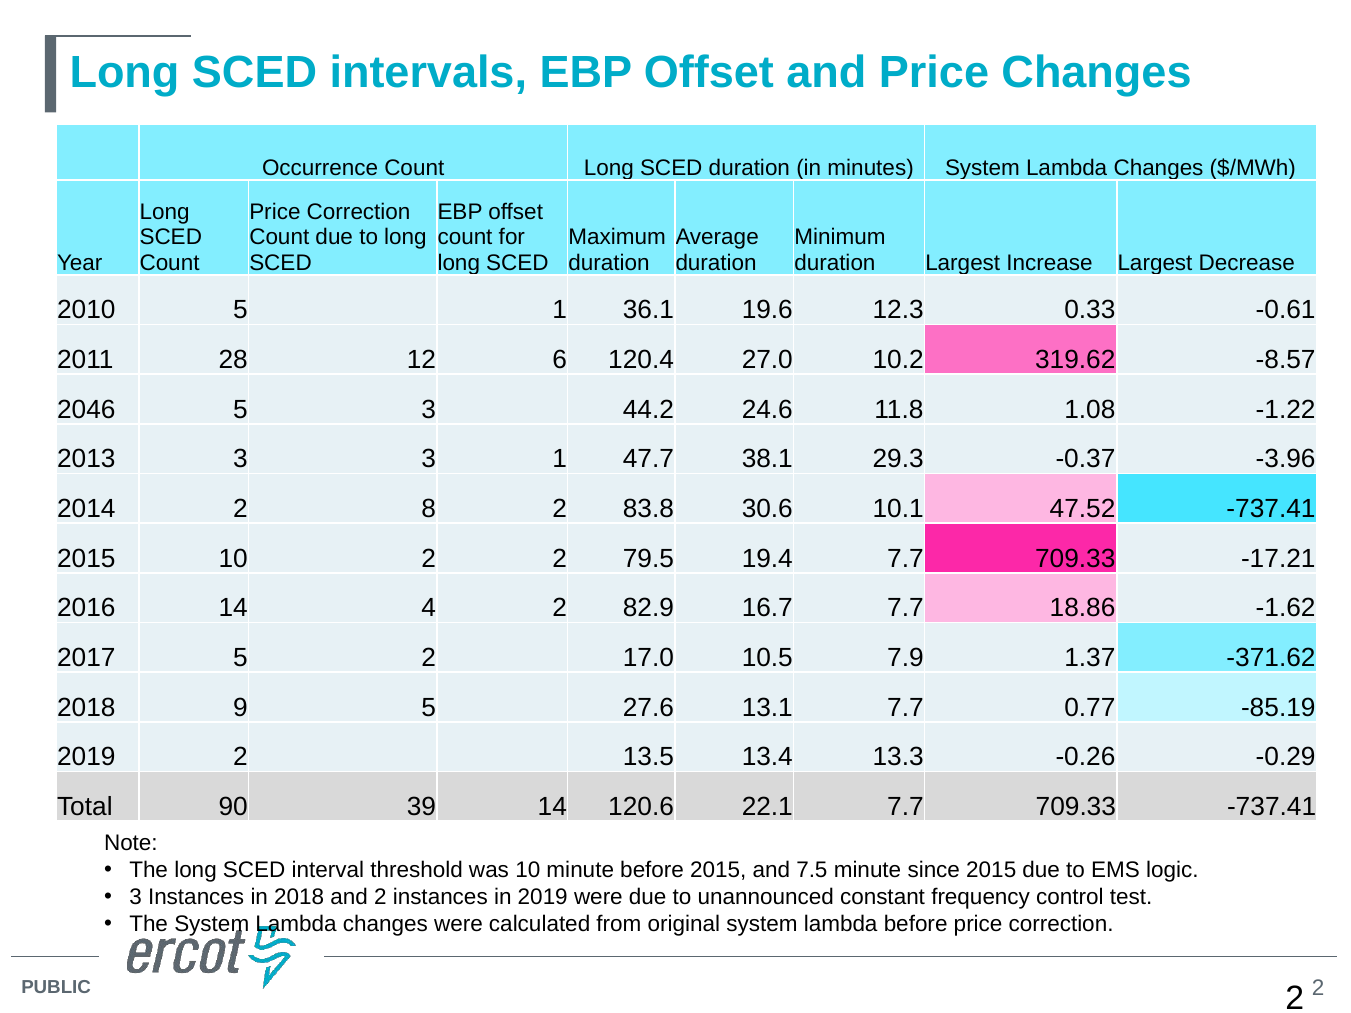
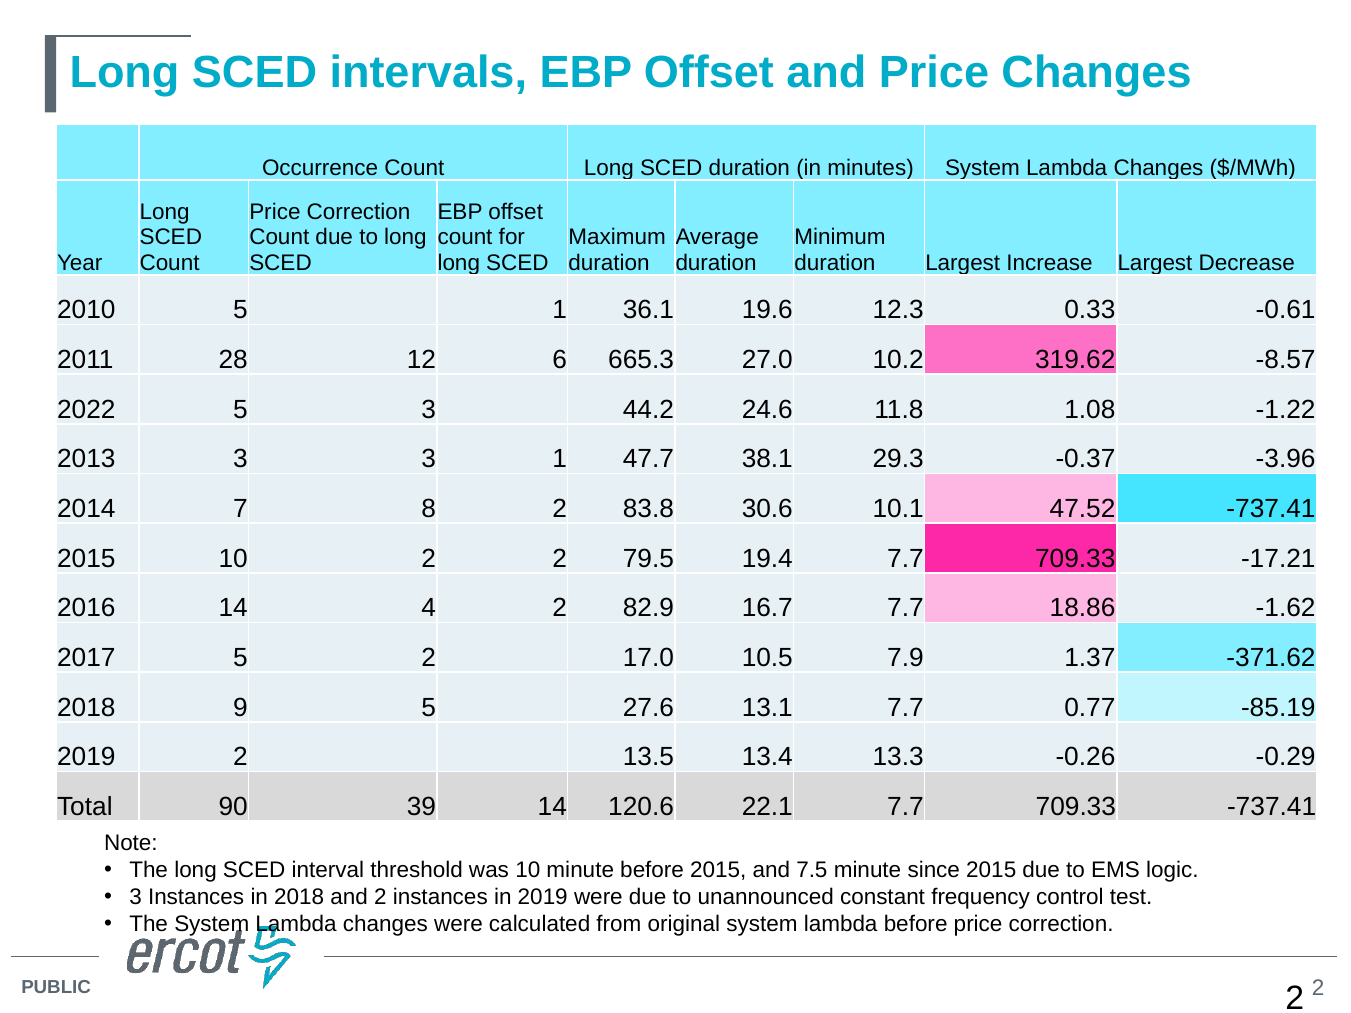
120.4: 120.4 -> 665.3 (641, 360)
2046: 2046 -> 2022 (86, 410)
2014 2: 2 -> 7 (241, 509)
